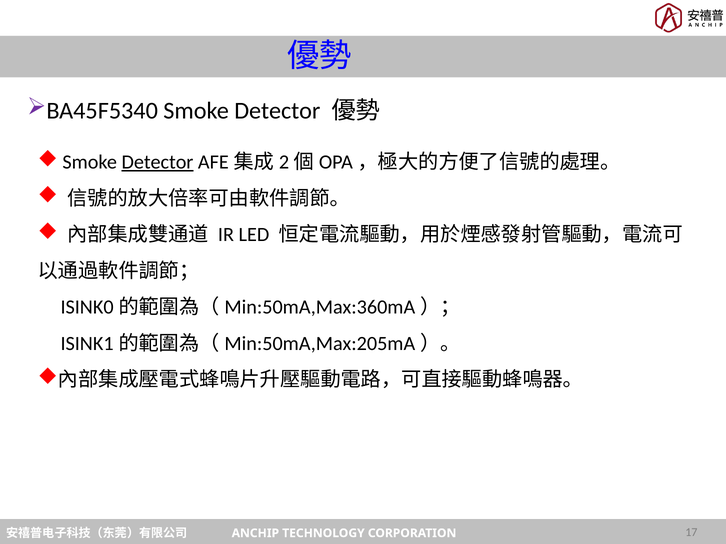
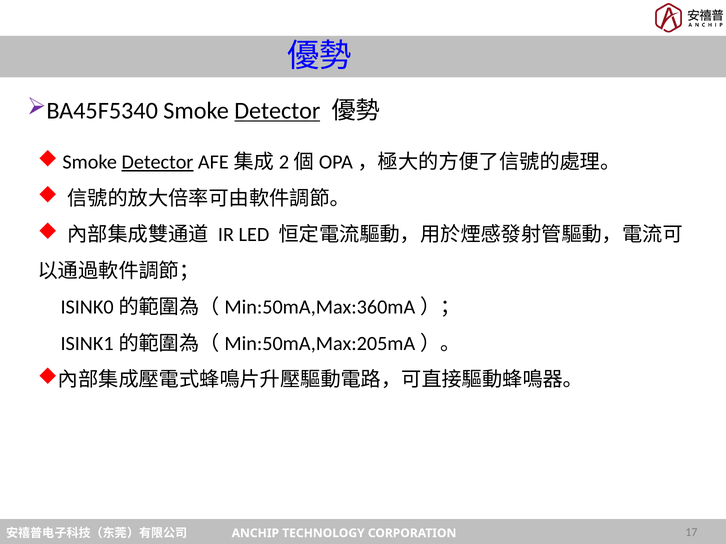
Detector underline: none -> present (277, 111)
